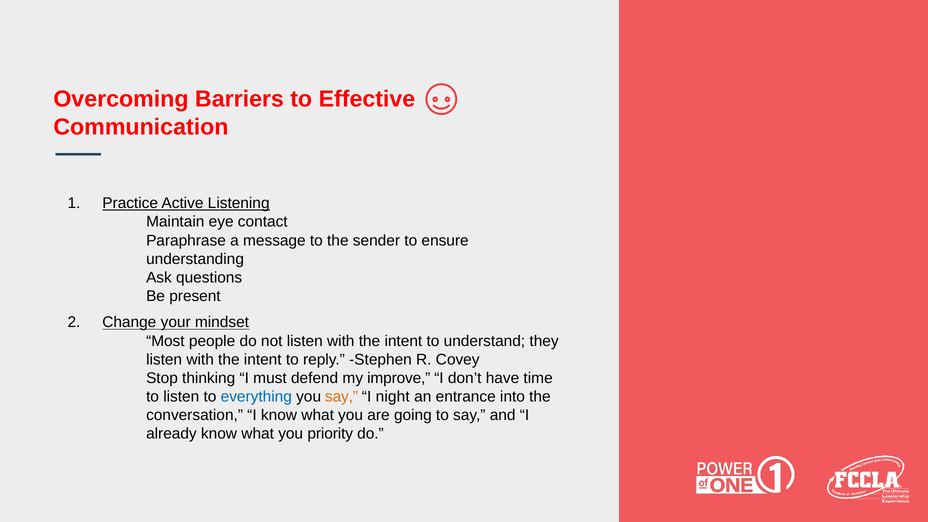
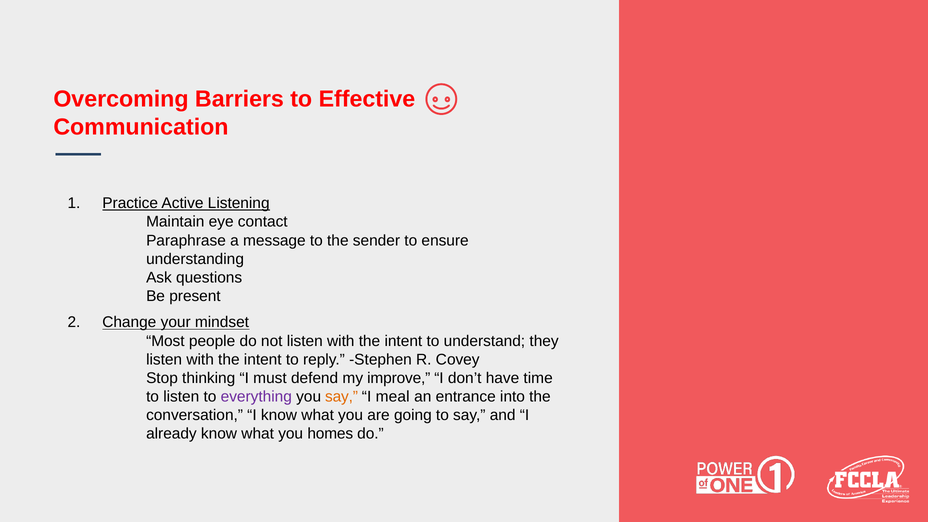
everything colour: blue -> purple (256, 397)
night: night -> meal (393, 397)
priority: priority -> homes (330, 434)
